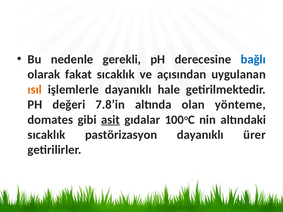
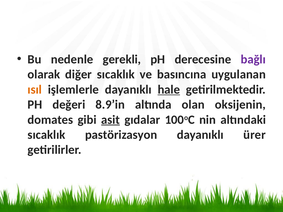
bağlı colour: blue -> purple (253, 59)
fakat: fakat -> diğer (78, 74)
açısından: açısından -> basıncına (182, 74)
hale underline: none -> present (169, 90)
7.8’in: 7.8’in -> 8.9’in (110, 105)
yönteme: yönteme -> oksijenin (240, 105)
